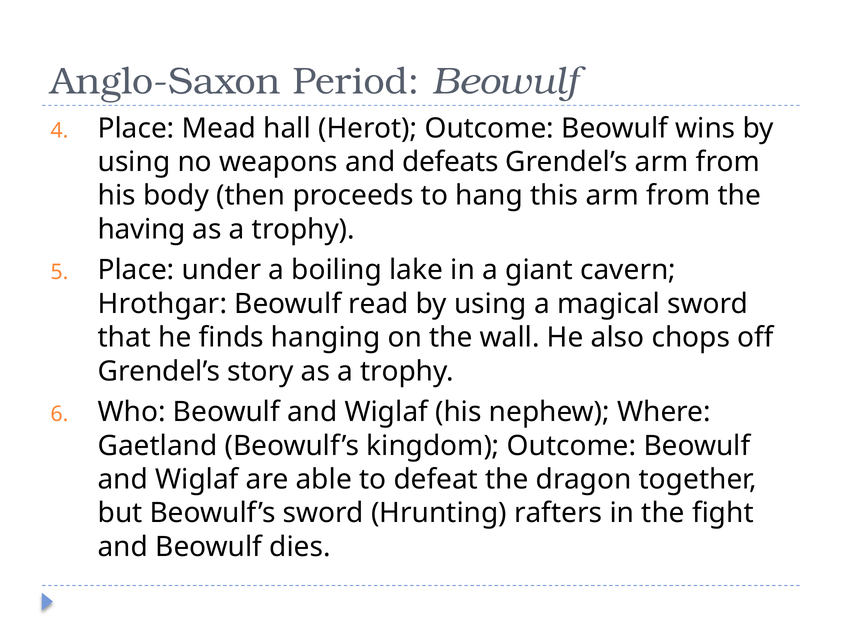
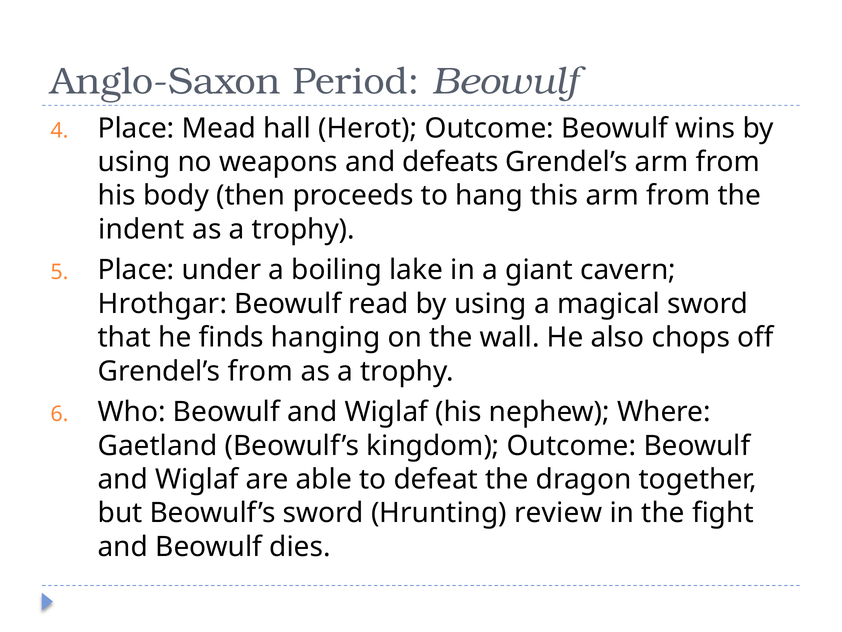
having: having -> indent (141, 229)
Grendel’s story: story -> from (260, 371)
rafters: rafters -> review (558, 513)
